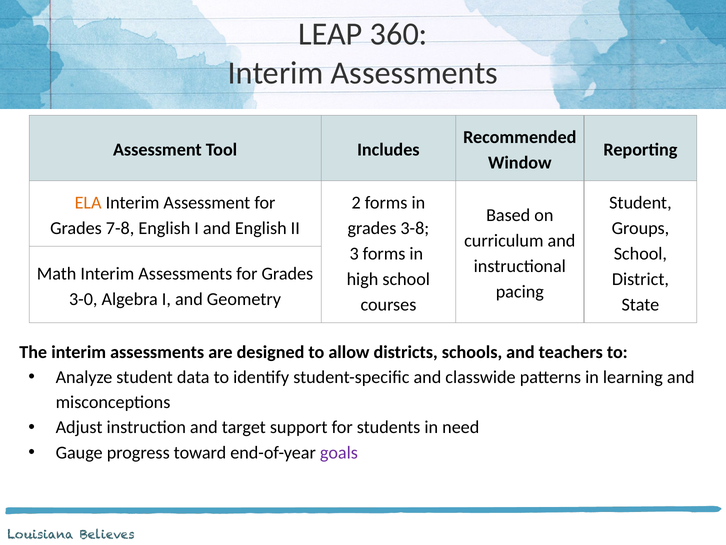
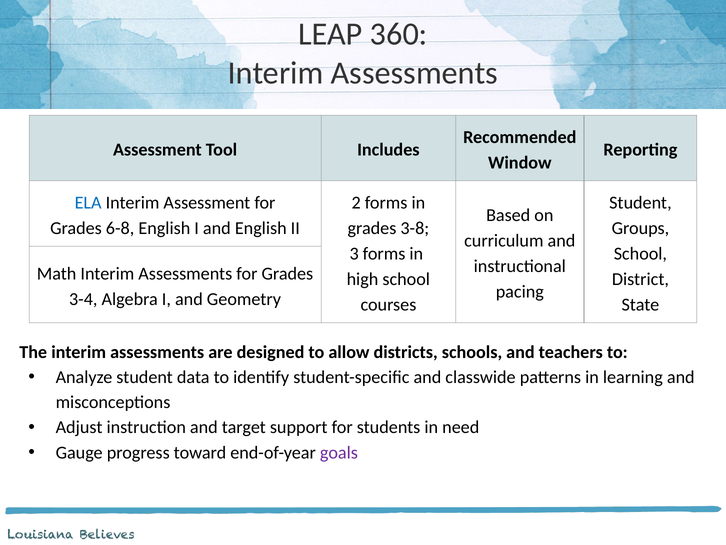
ELA colour: orange -> blue (88, 202)
7-8: 7-8 -> 6-8 (120, 228)
3-0: 3-0 -> 3-4 (83, 299)
